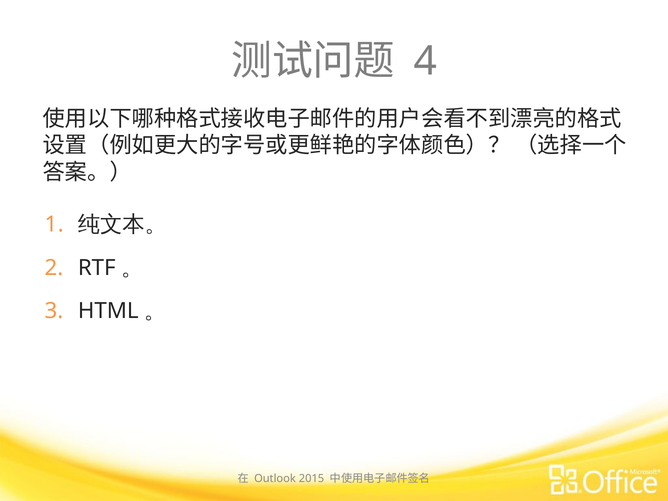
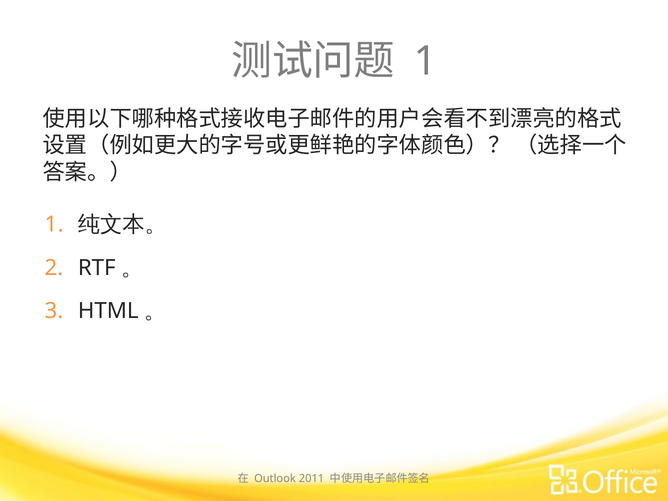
4: 4 -> 1 (425, 61)
2015: 2015 -> 2011 (312, 478)
